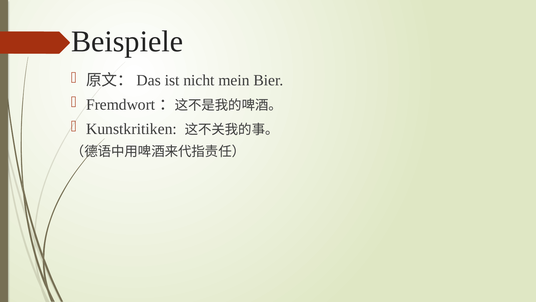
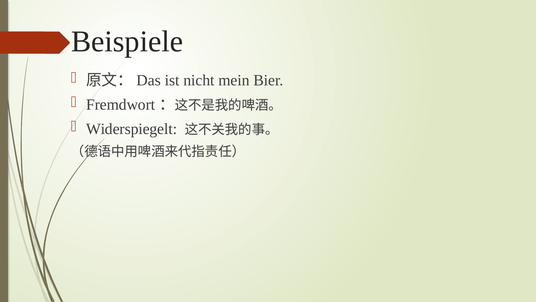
Kunstkritiken: Kunstkritiken -> Widerspiegelt (132, 129)
